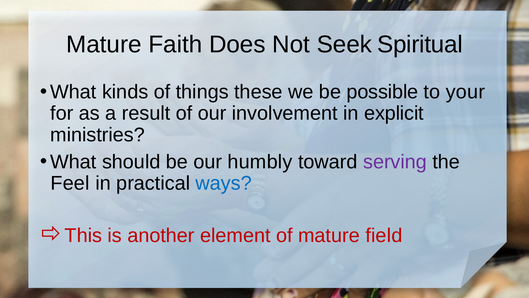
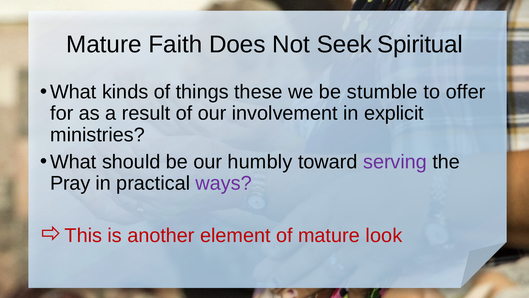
possible: possible -> stumble (382, 92)
your: your -> offer (466, 92)
Feel: Feel -> Pray (70, 183)
ways colour: blue -> purple (224, 183)
field: field -> look (384, 235)
